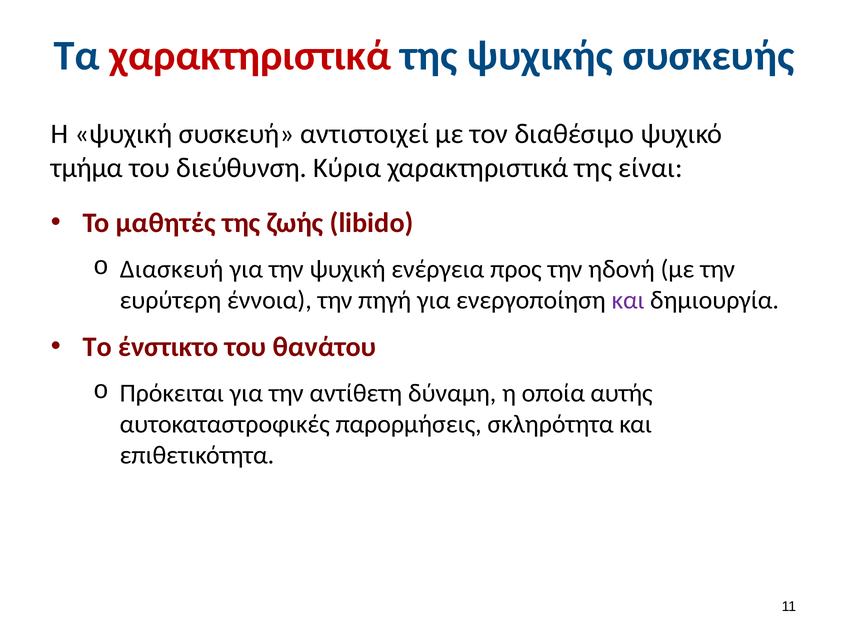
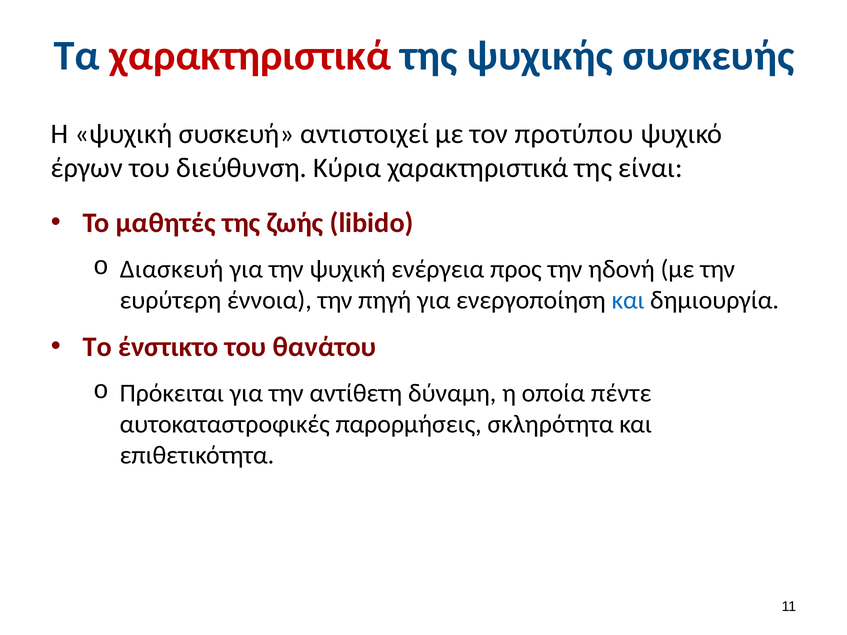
διαθέσιμο: διαθέσιμο -> προτύπου (574, 134)
τμήμα: τμήμα -> έργων (87, 168)
και colour: purple -> blue (628, 300)
αυτής: αυτής -> πέντε (621, 394)
